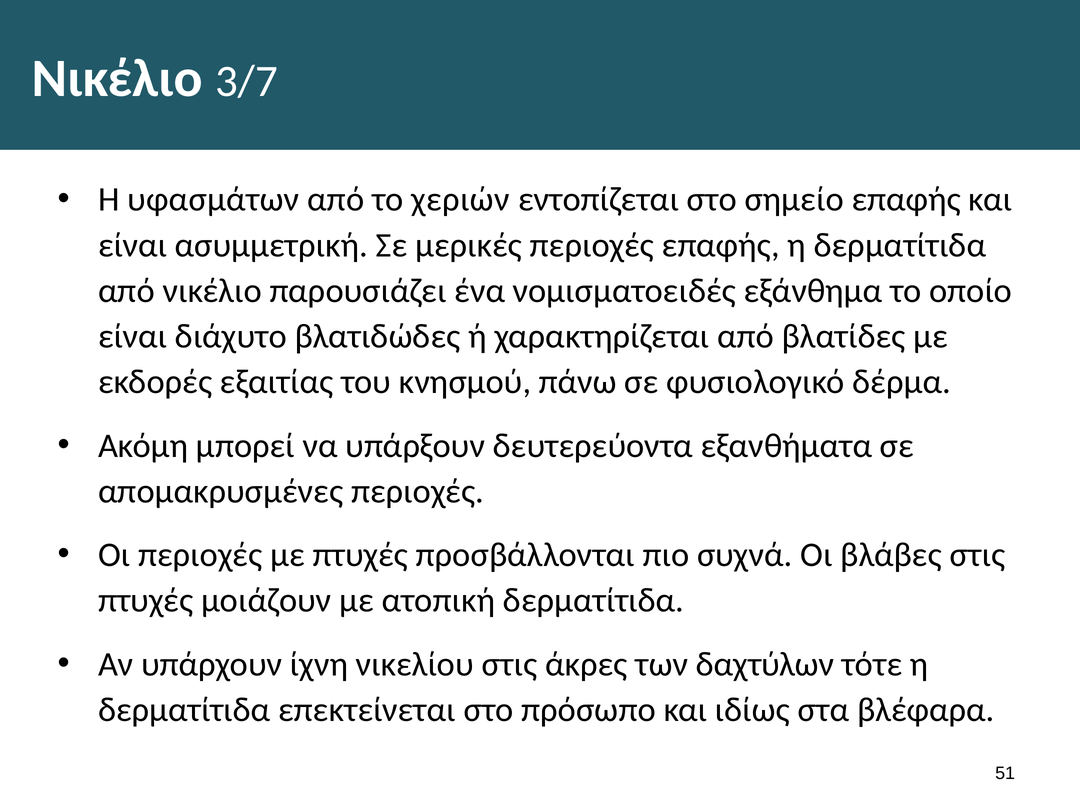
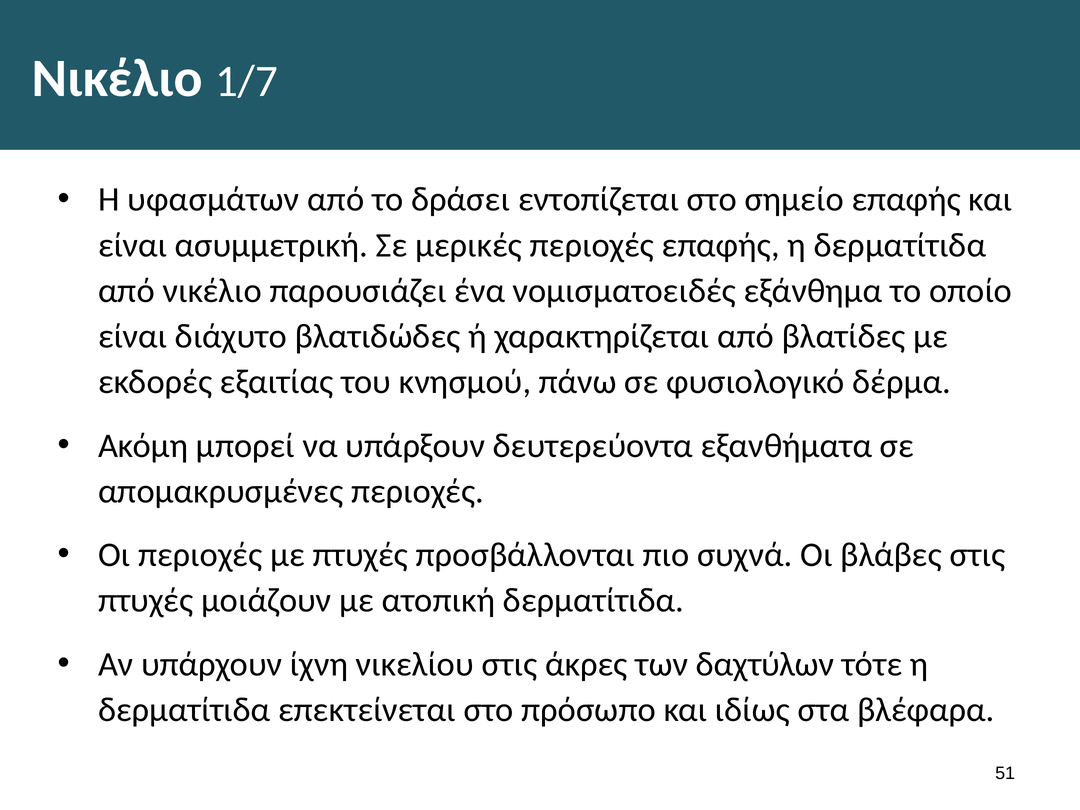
3/7: 3/7 -> 1/7 (246, 82)
χεριών: χεριών -> δράσει (461, 200)
